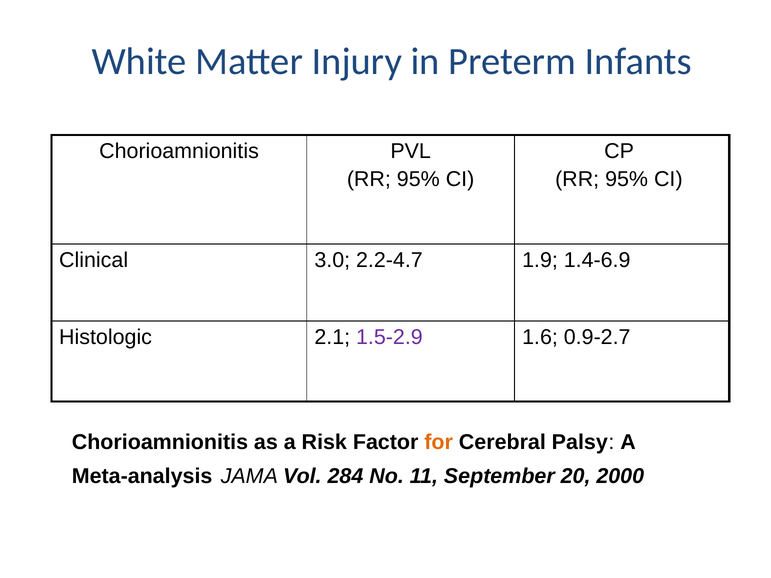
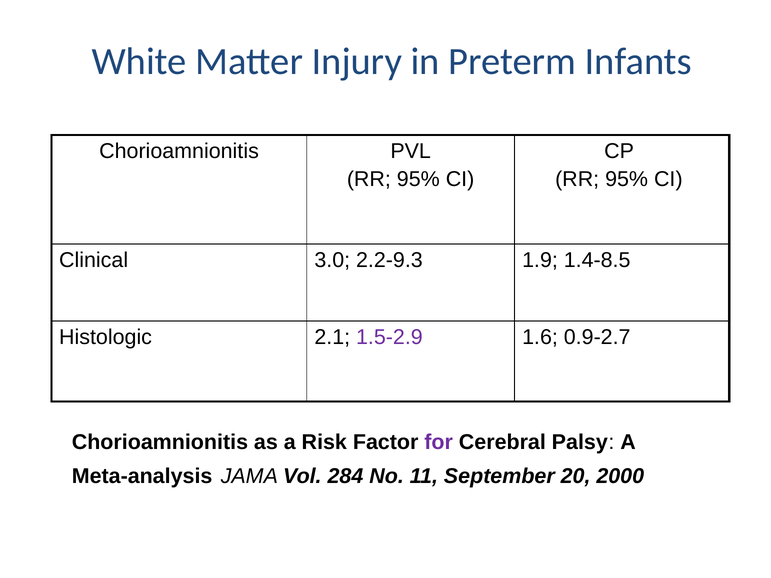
2.2-4.7: 2.2-4.7 -> 2.2-9.3 (389, 260)
1.4-6.9: 1.4-6.9 -> 1.4-8.5 (597, 260)
for colour: orange -> purple (439, 442)
